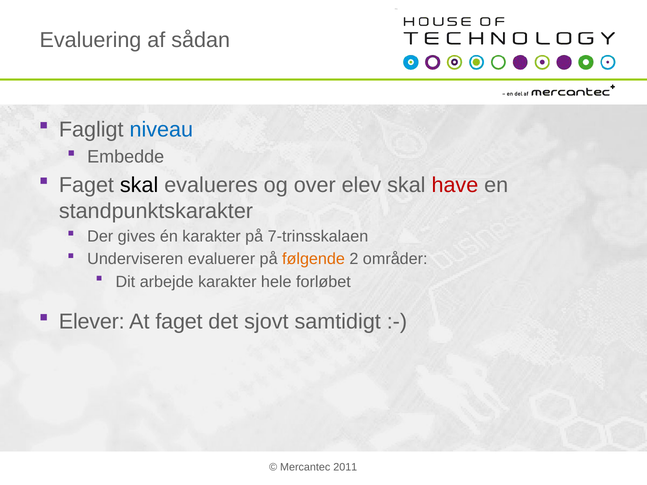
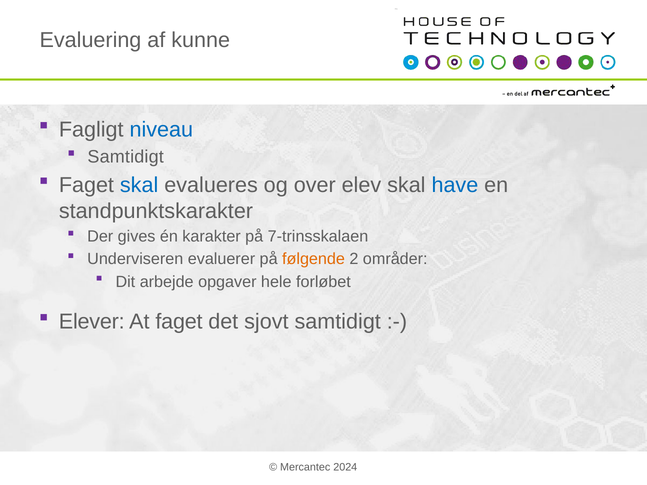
sådan: sådan -> kunne (201, 40)
Embedde: Embedde -> Samtidigt (126, 157)
skal colour: black -> blue (139, 185)
have colour: red -> blue (455, 185)
arbejde karakter: karakter -> opgaver (227, 282)
2011: 2011 -> 2024 (345, 468)
